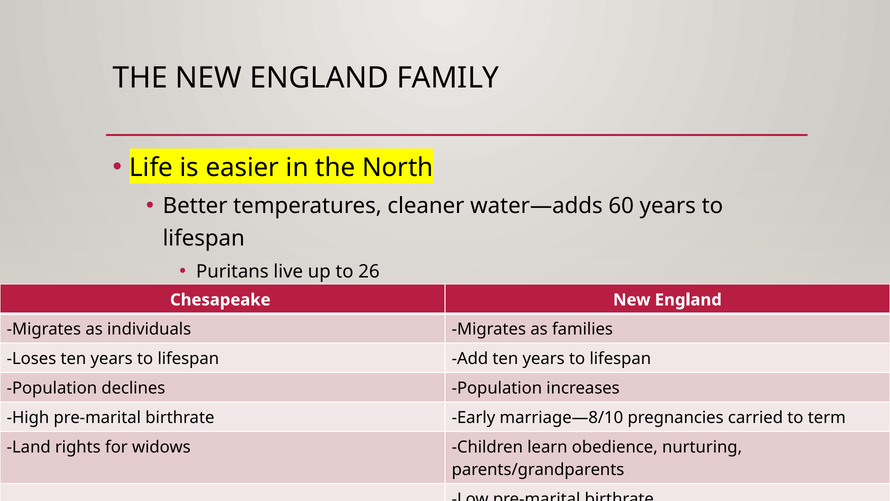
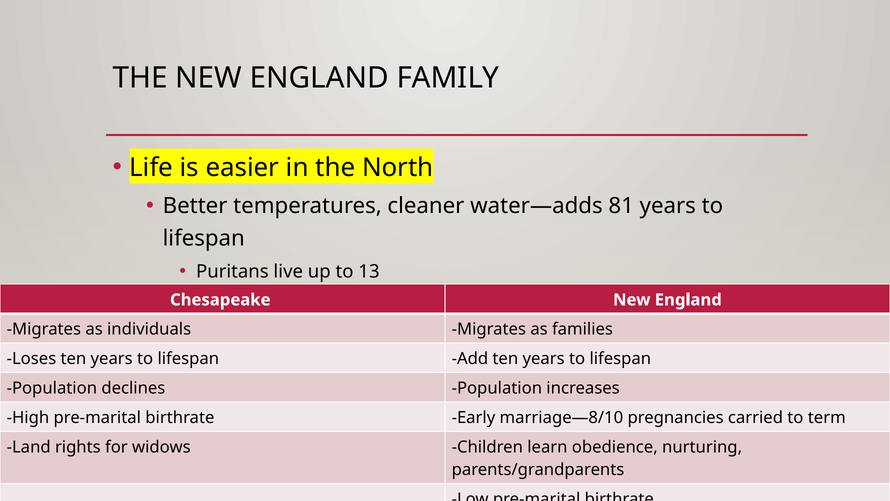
60: 60 -> 81 (621, 206)
26: 26 -> 13 (369, 271)
